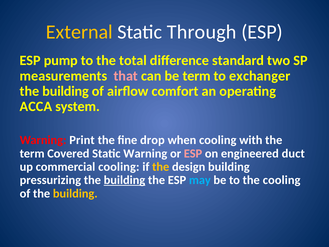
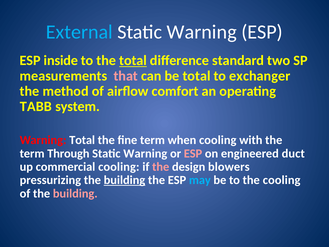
External colour: yellow -> light blue (79, 32)
Through: Through -> Warning (202, 32)
pump: pump -> inside (61, 60)
total underline: none -> present (133, 60)
be term: term -> total (197, 76)
building: building -> method (66, 91)
ACCA: ACCA -> TABB (36, 106)
Warning Print: Print -> Total (82, 140)
fine drop: drop -> term (152, 140)
Covered: Covered -> Through (68, 153)
the colour: yellow -> pink (161, 167)
design building: building -> blowers (229, 167)
building colour: yellow -> pink (75, 193)
